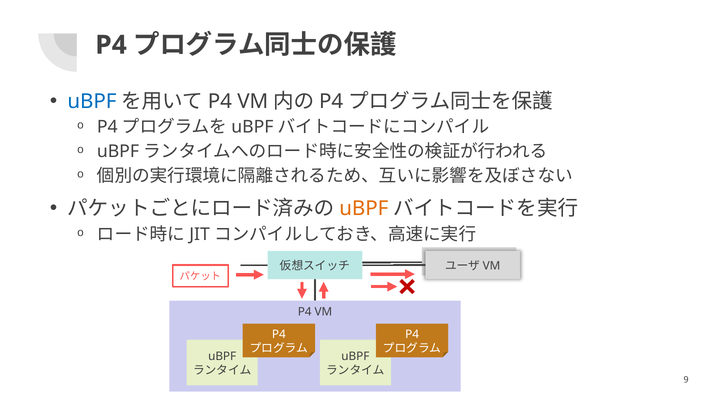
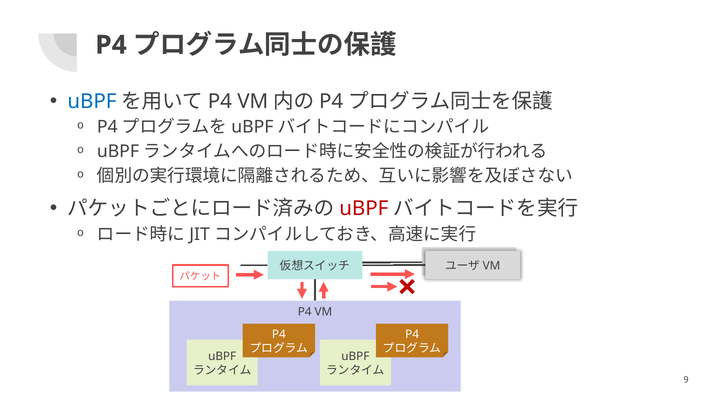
uBPF colour: orange -> red (364, 209)
